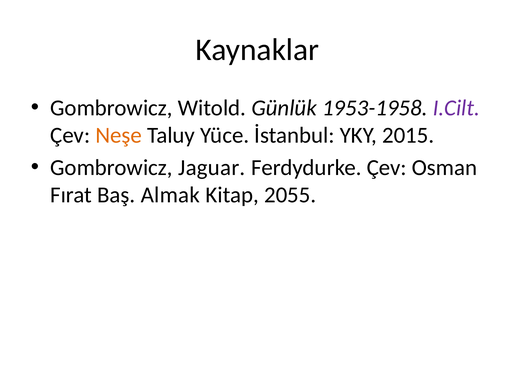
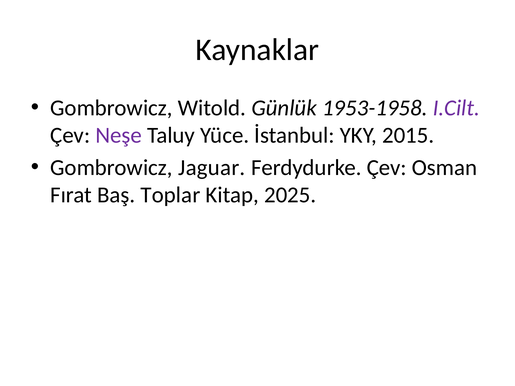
Neşe colour: orange -> purple (119, 136)
Almak: Almak -> Toplar (170, 195)
2055: 2055 -> 2025 (290, 195)
